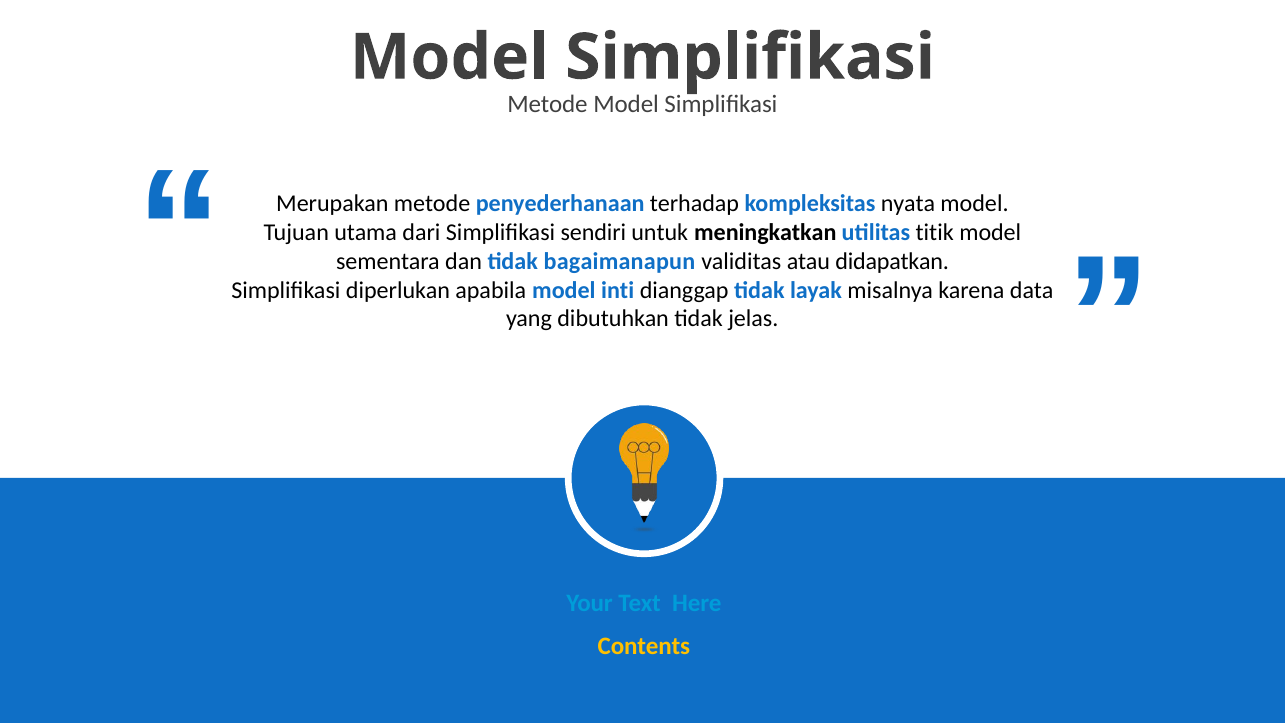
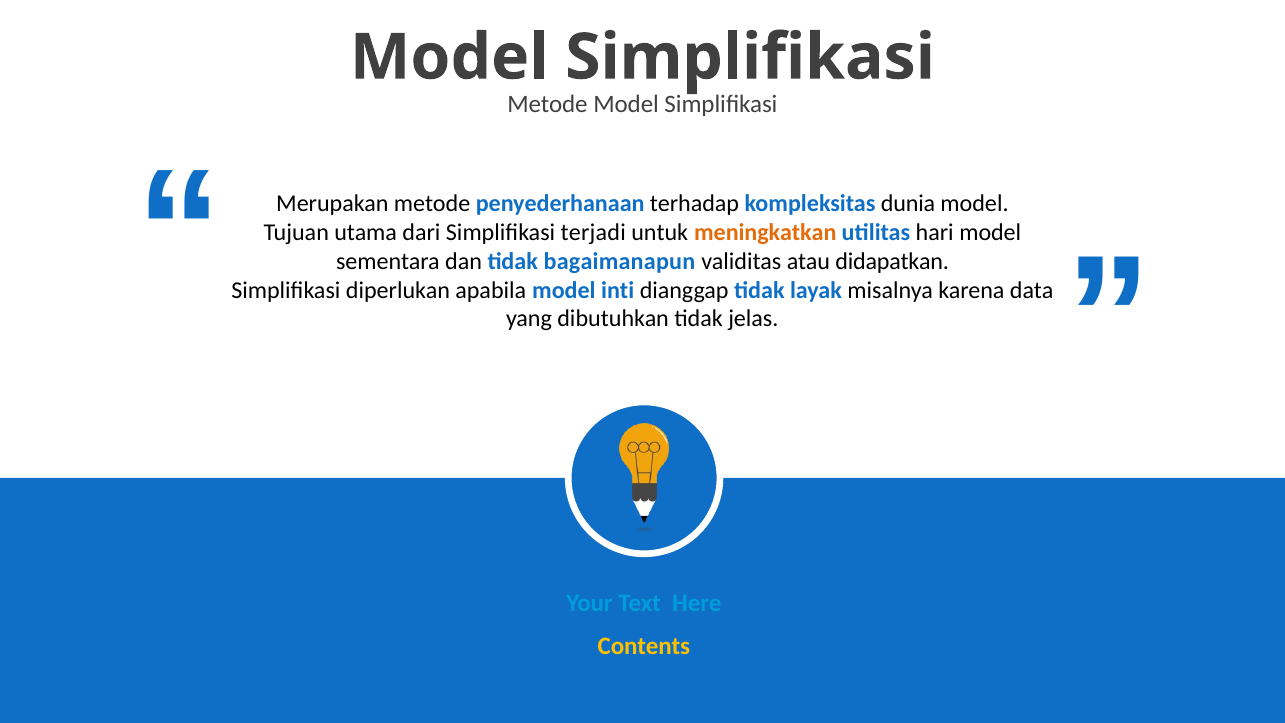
nyata: nyata -> dunia (908, 203)
sendiri: sendiri -> terjadi (593, 232)
meningkatkan colour: black -> orange (765, 232)
titik: titik -> hari (935, 232)
